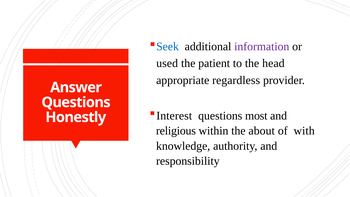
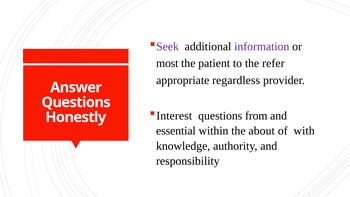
Seek colour: blue -> purple (168, 47)
used: used -> most (167, 63)
head: head -> refer (273, 63)
most: most -> from (256, 116)
religious: religious -> essential (176, 131)
